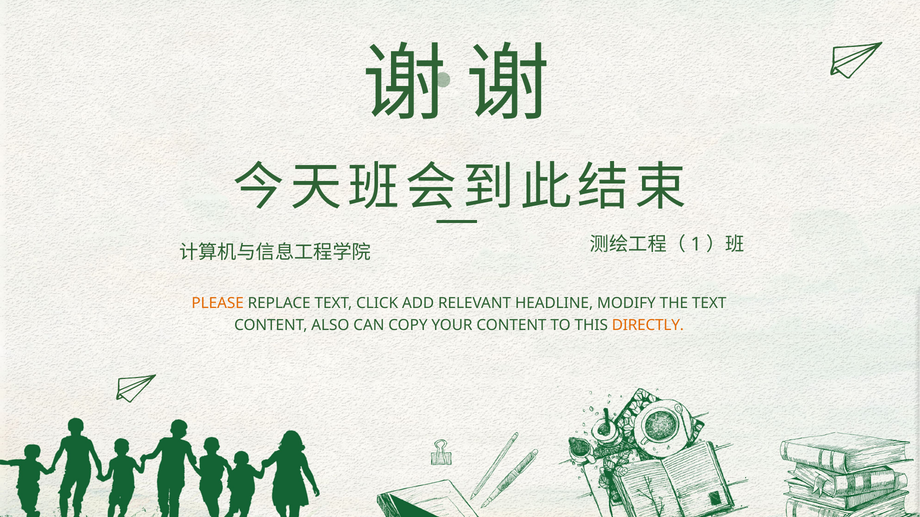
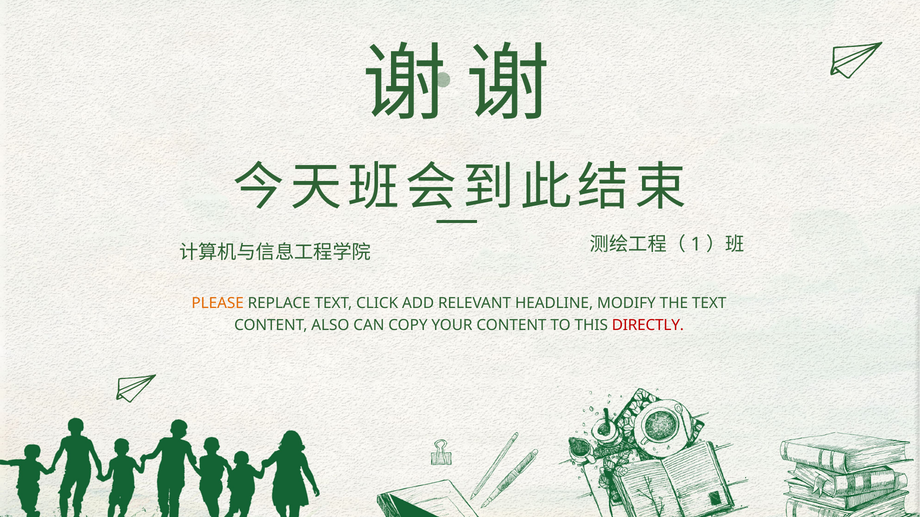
DIRECTLY colour: orange -> red (648, 325)
